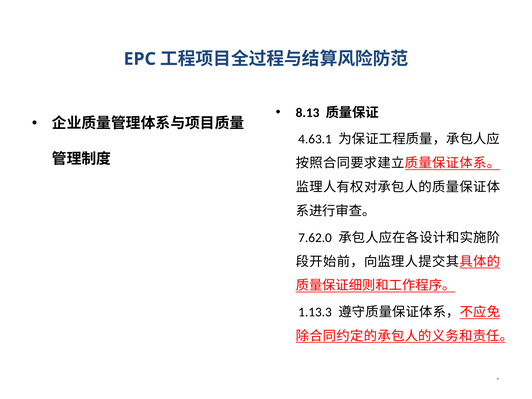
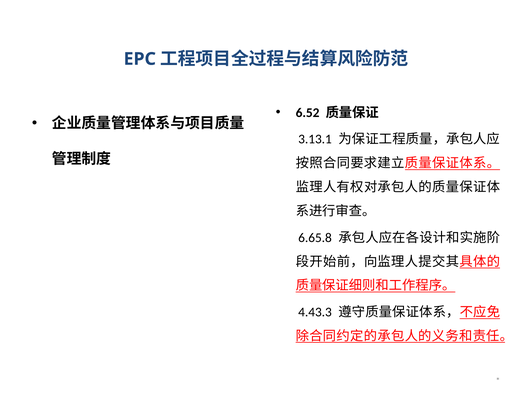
8.13: 8.13 -> 6.52 (308, 113)
4.63.1: 4.63.1 -> 3.13.1 (315, 139)
7.62.0: 7.62.0 -> 6.65.8 (315, 238)
1.13.3: 1.13.3 -> 4.43.3 (315, 312)
